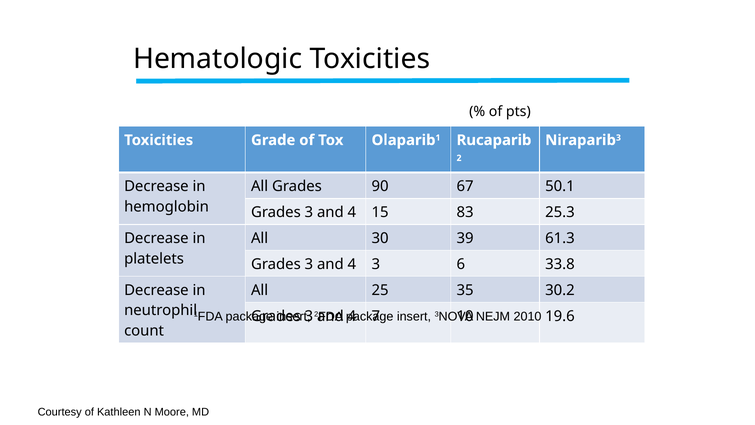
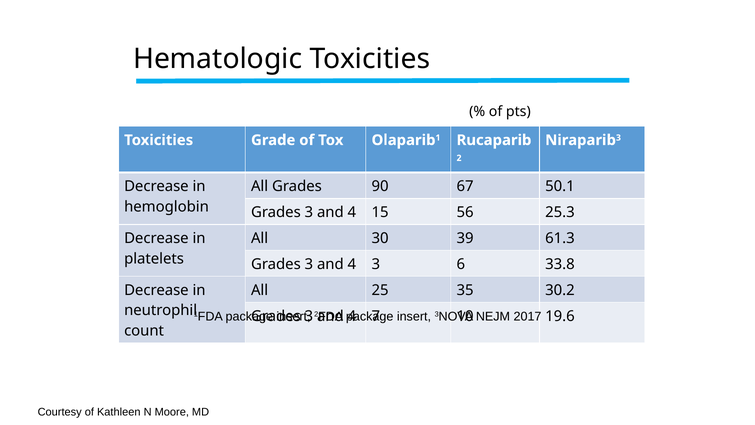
83: 83 -> 56 (465, 212)
2010: 2010 -> 2017 (528, 316)
